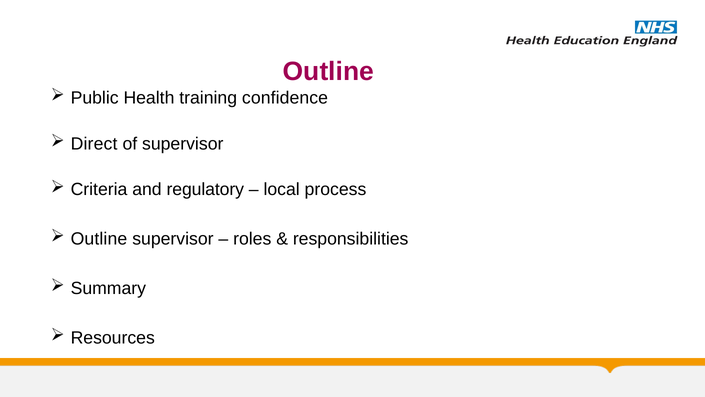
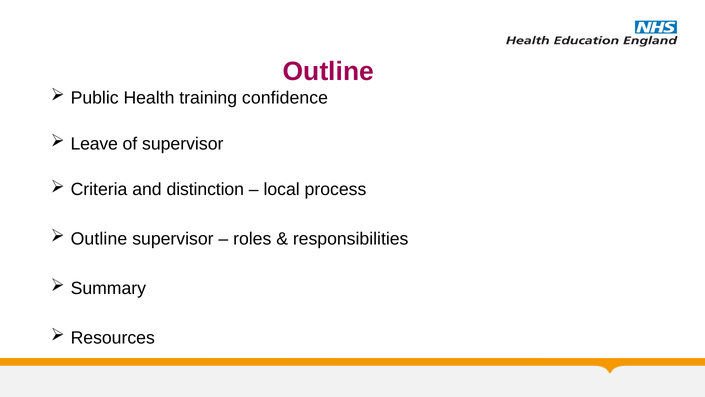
Direct: Direct -> Leave (94, 144)
regulatory: regulatory -> distinction (205, 189)
